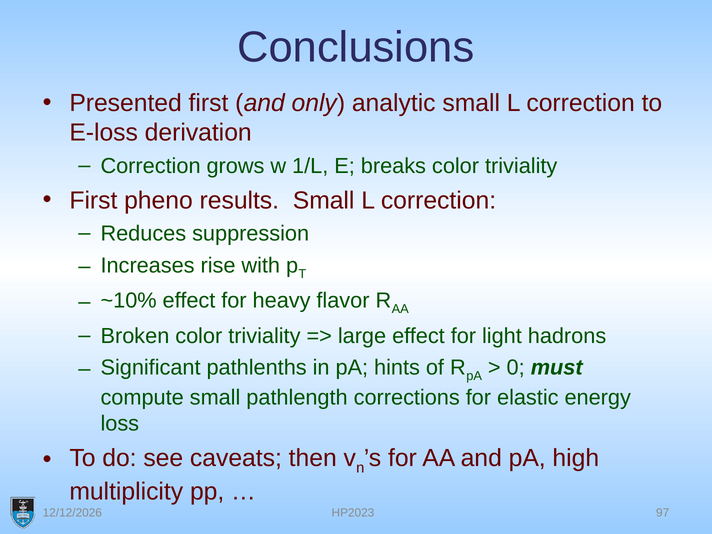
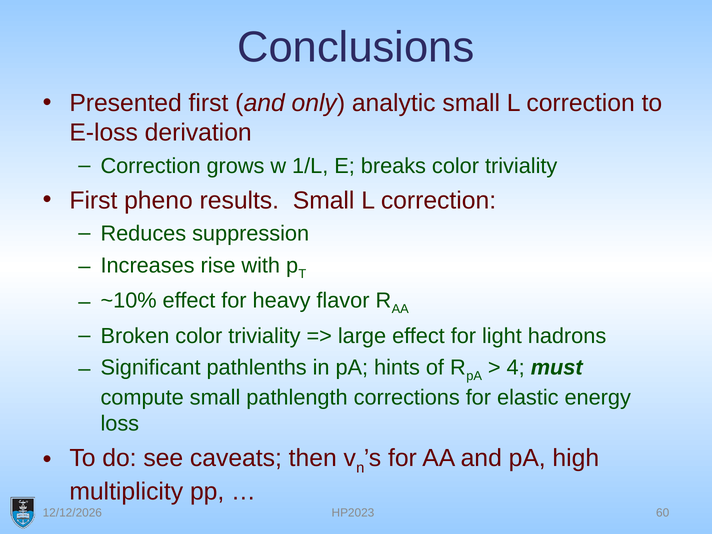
0: 0 -> 4 (516, 368)
97: 97 -> 60 (663, 513)
